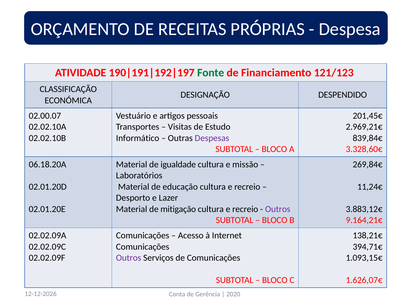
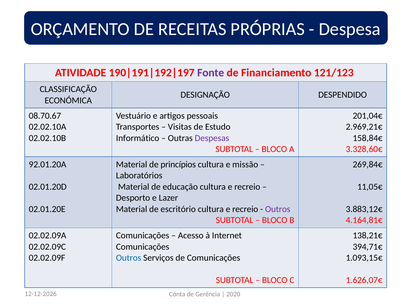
Fonte colour: green -> purple (211, 73)
02.00.07: 02.00.07 -> 08.70.67 (45, 116)
201,45€: 201,45€ -> 201,04€ (368, 116)
839,84€: 839,84€ -> 158,84€ (368, 138)
06.18.20A: 06.18.20A -> 92.01.20A (48, 165)
igualdade: igualdade -> princípios (178, 165)
11,24€: 11,24€ -> 11,05€ (370, 187)
mitigação: mitigação -> escritório (178, 209)
9.164,21€: 9.164,21€ -> 4.164,81€ (364, 220)
Outros colour: purple -> blue (129, 258)
